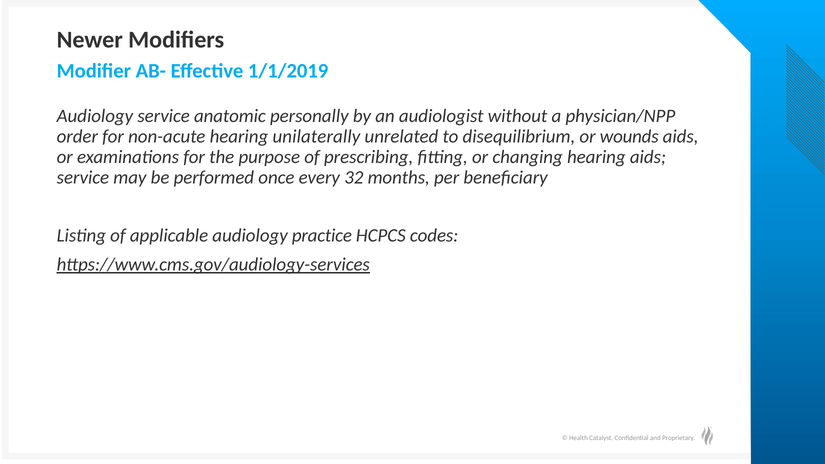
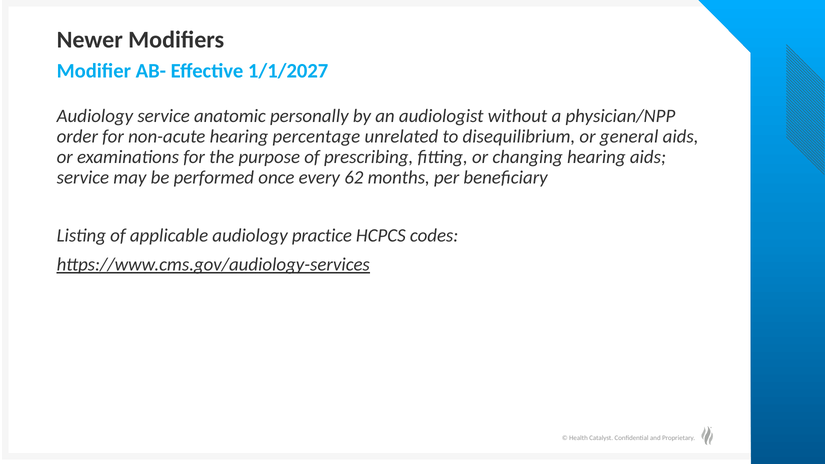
1/1/2019: 1/1/2019 -> 1/1/2027 (288, 71)
unilaterally: unilaterally -> percentage (316, 137)
wounds: wounds -> general (629, 137)
32: 32 -> 62 (354, 177)
